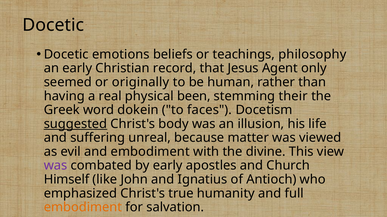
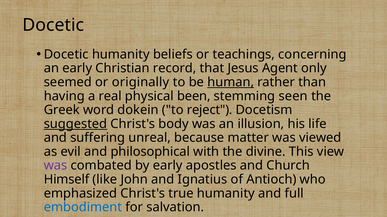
Docetic emotions: emotions -> humanity (121, 55)
philosophy: philosophy -> concerning (312, 55)
human underline: none -> present (231, 82)
their: their -> seen (293, 96)
faces: faces -> reject (210, 110)
and embodiment: embodiment -> philosophical (150, 152)
embodiment colour: orange -> blue (83, 208)
